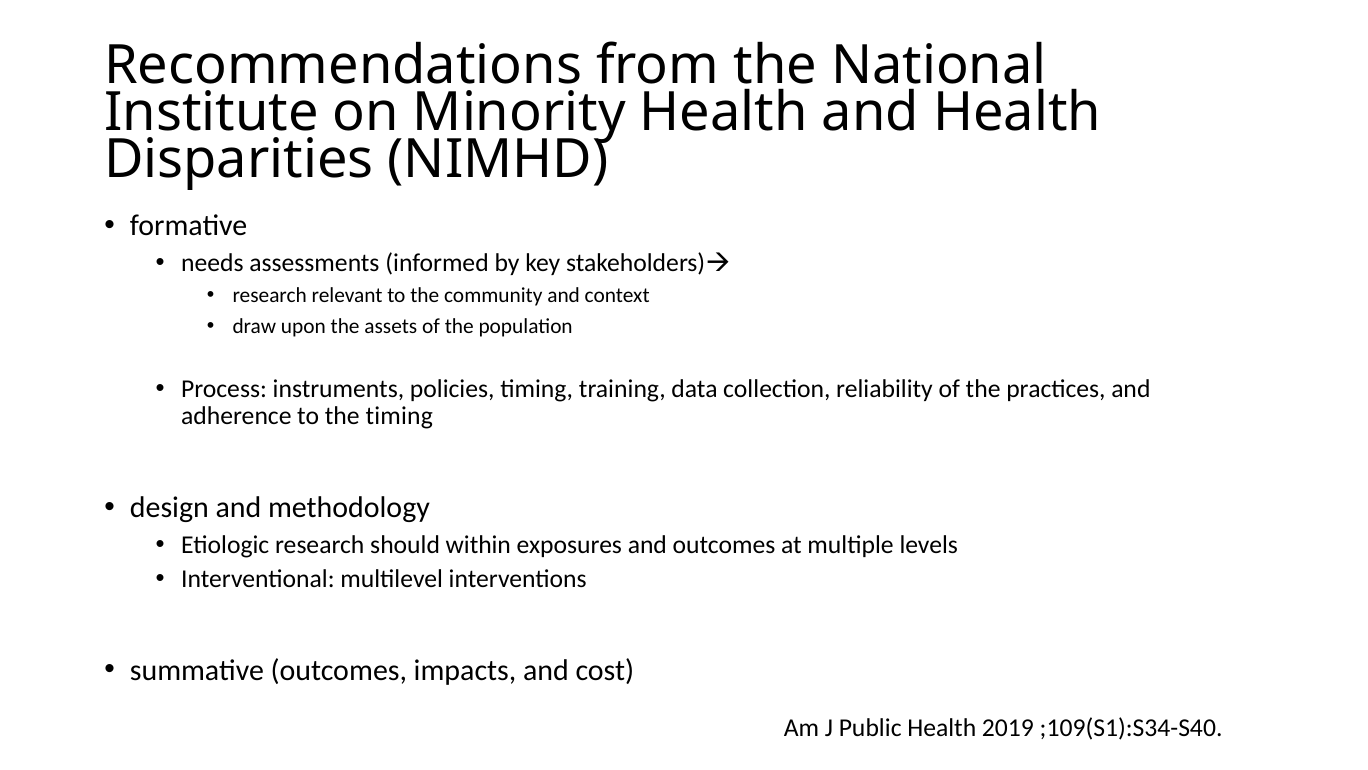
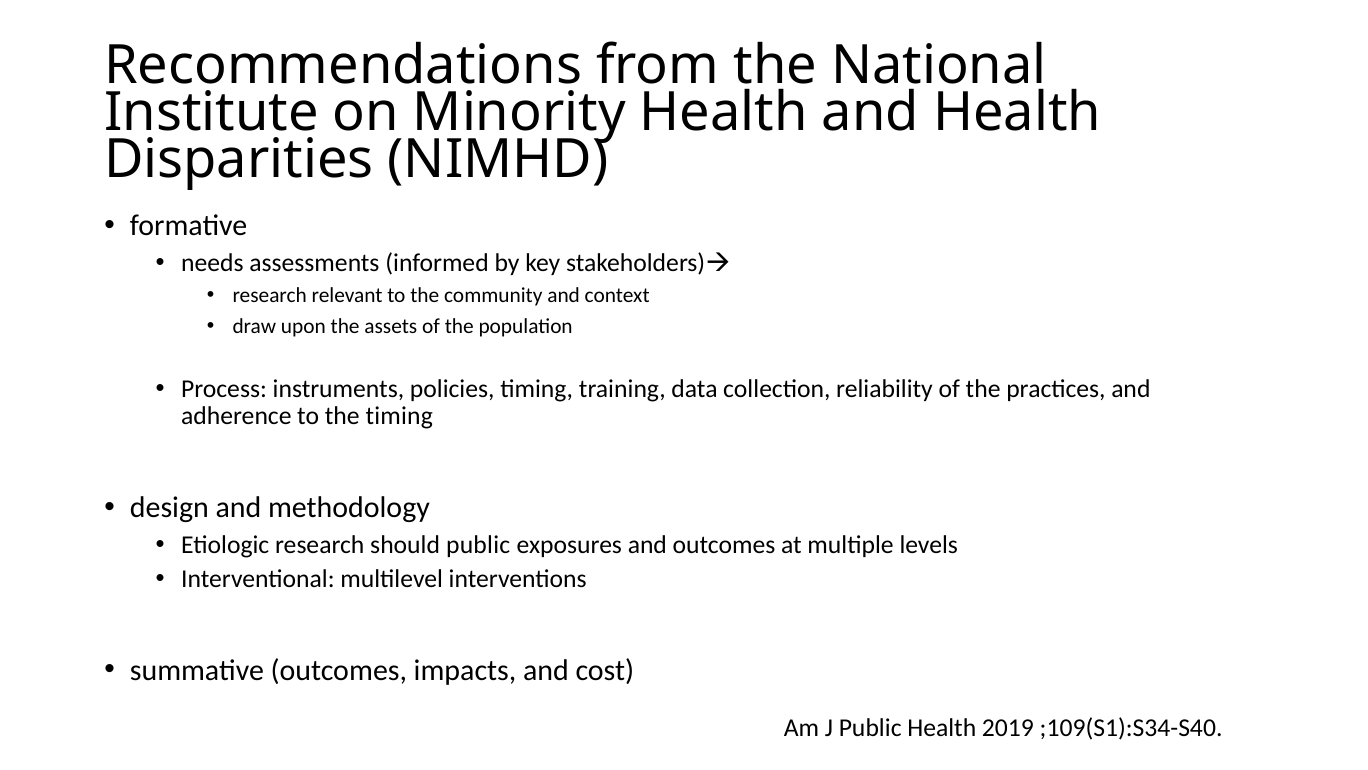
should within: within -> public (478, 544)
